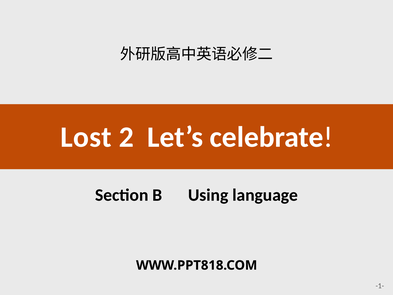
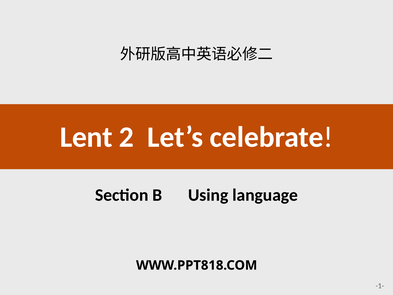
Lost: Lost -> Lent (86, 137)
